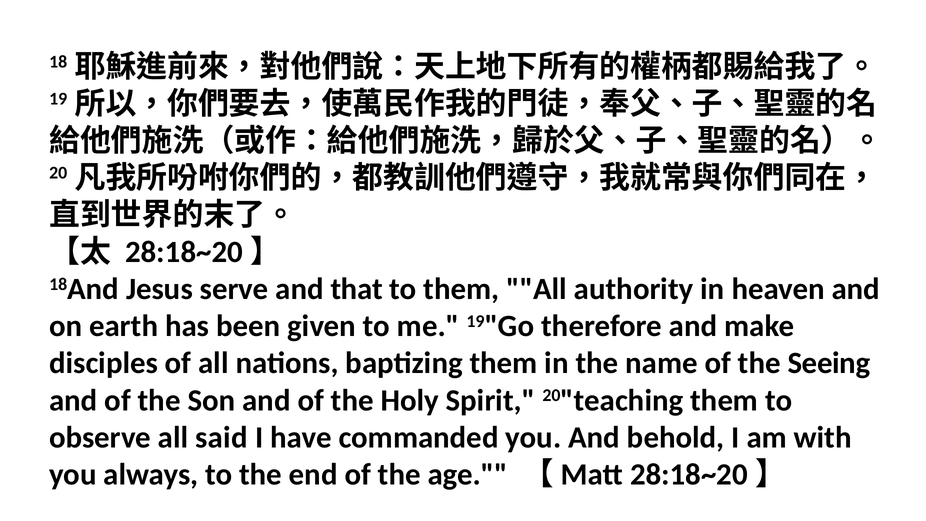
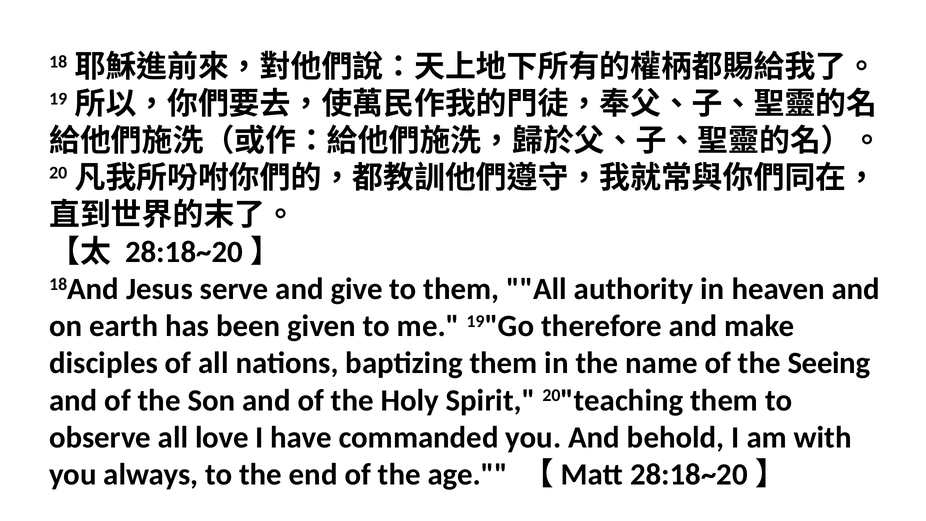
that: that -> give (357, 289)
said: said -> love (222, 437)
